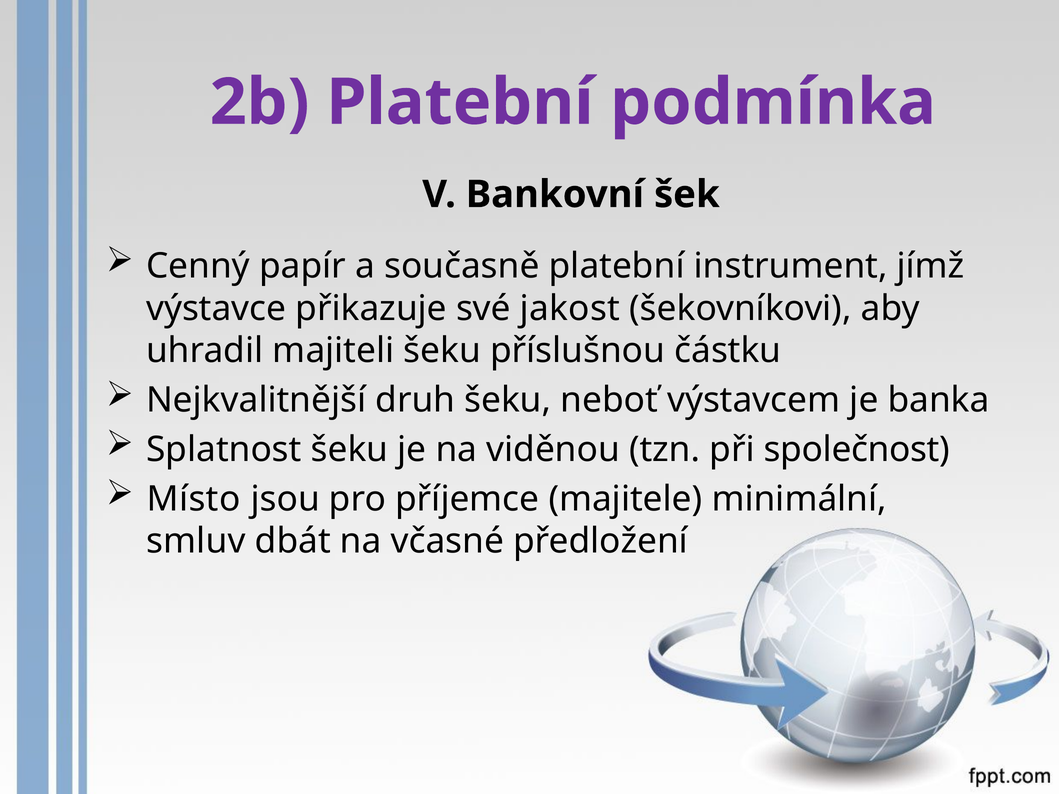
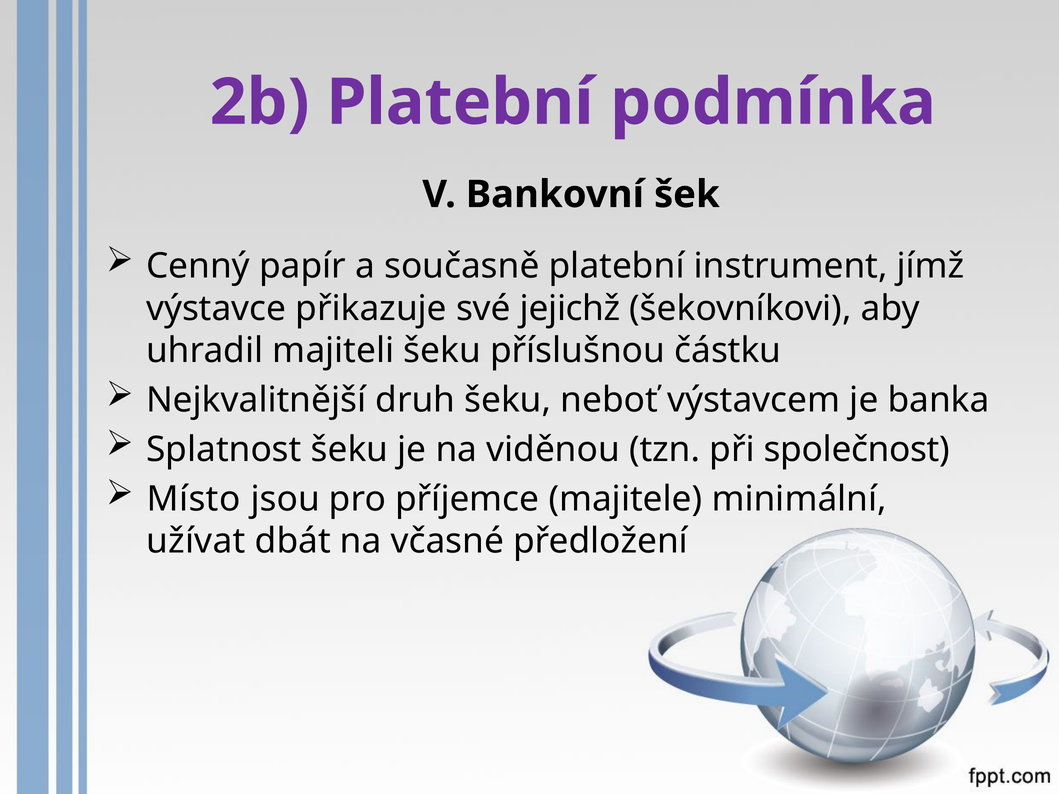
jakost: jakost -> jejichž (570, 308)
smluv: smluv -> užívat (196, 541)
